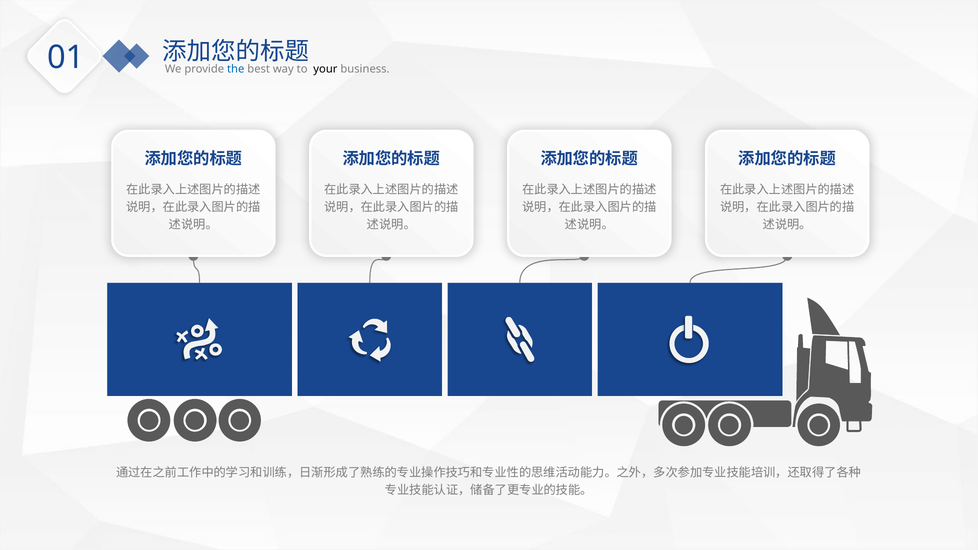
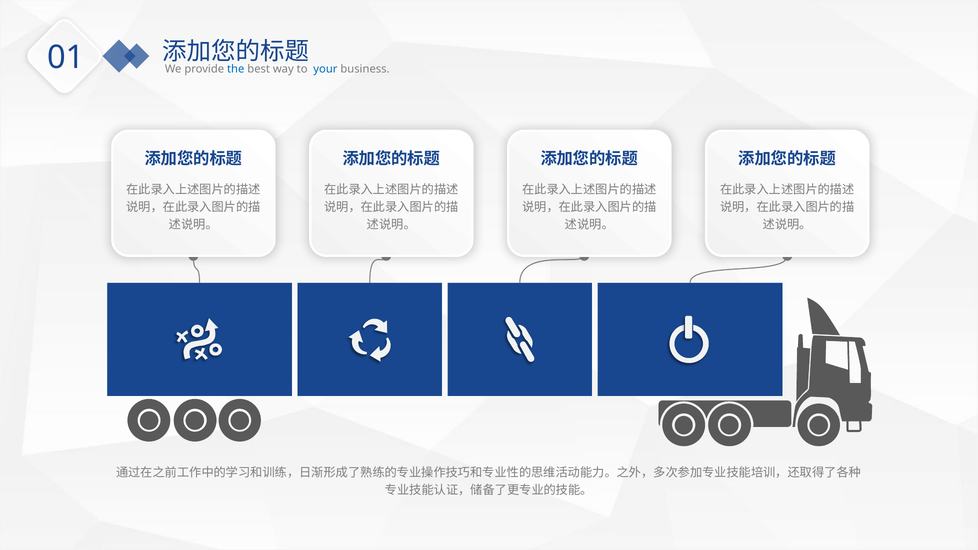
your colour: black -> blue (325, 69)
